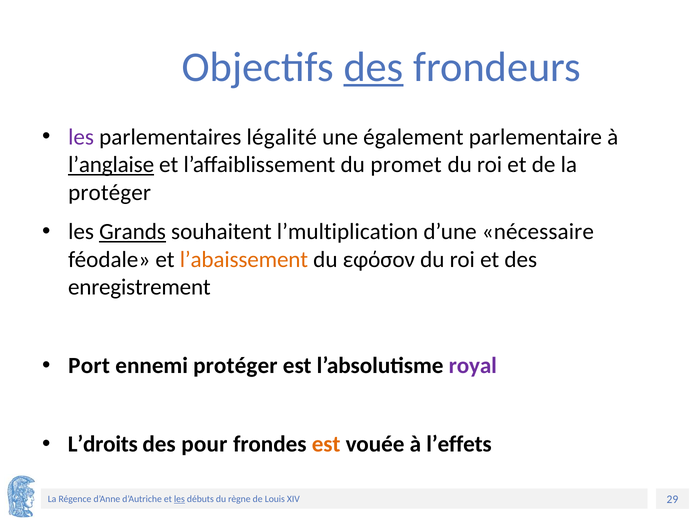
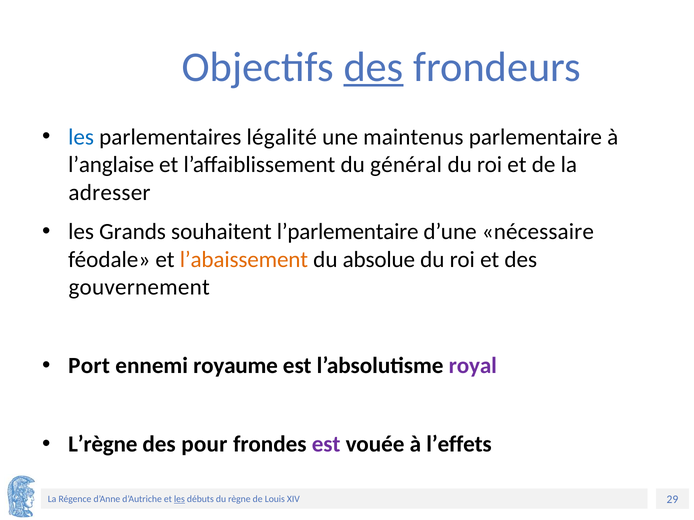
les colour: purple -> blue (81, 137)
également: également -> maintenus (413, 137)
l’anglaise underline: present -> none (111, 165)
promet: promet -> général (406, 165)
protéger: protéger -> adresser (110, 193)
Grands underline: present -> none (133, 232)
l’multiplication: l’multiplication -> l’parlementaire (348, 232)
εφόσον: εφόσον -> absolue (379, 260)
enregistrement: enregistrement -> gouvernement (139, 287)
ennemi protéger: protéger -> royaume (235, 366)
L’droits: L’droits -> L’règne (103, 445)
est colour: orange -> purple (326, 445)
